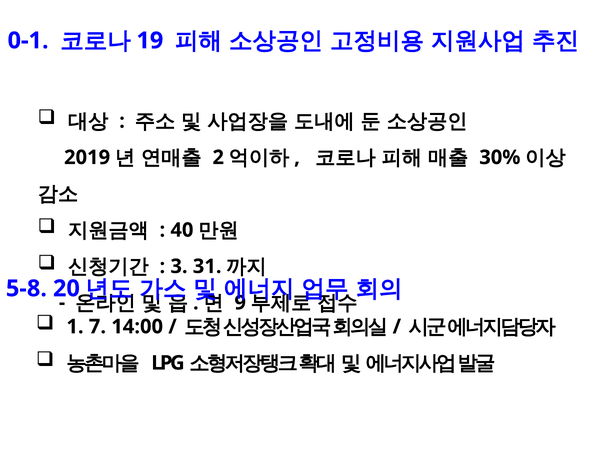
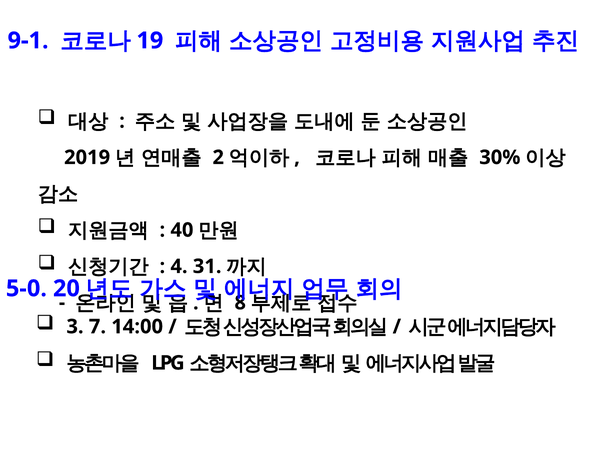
0-1: 0-1 -> 9-1 (28, 41)
3: 3 -> 4 (179, 266)
5-8: 5-8 -> 5-0 (26, 288)
9: 9 -> 8 (240, 303)
1: 1 -> 3 (75, 326)
